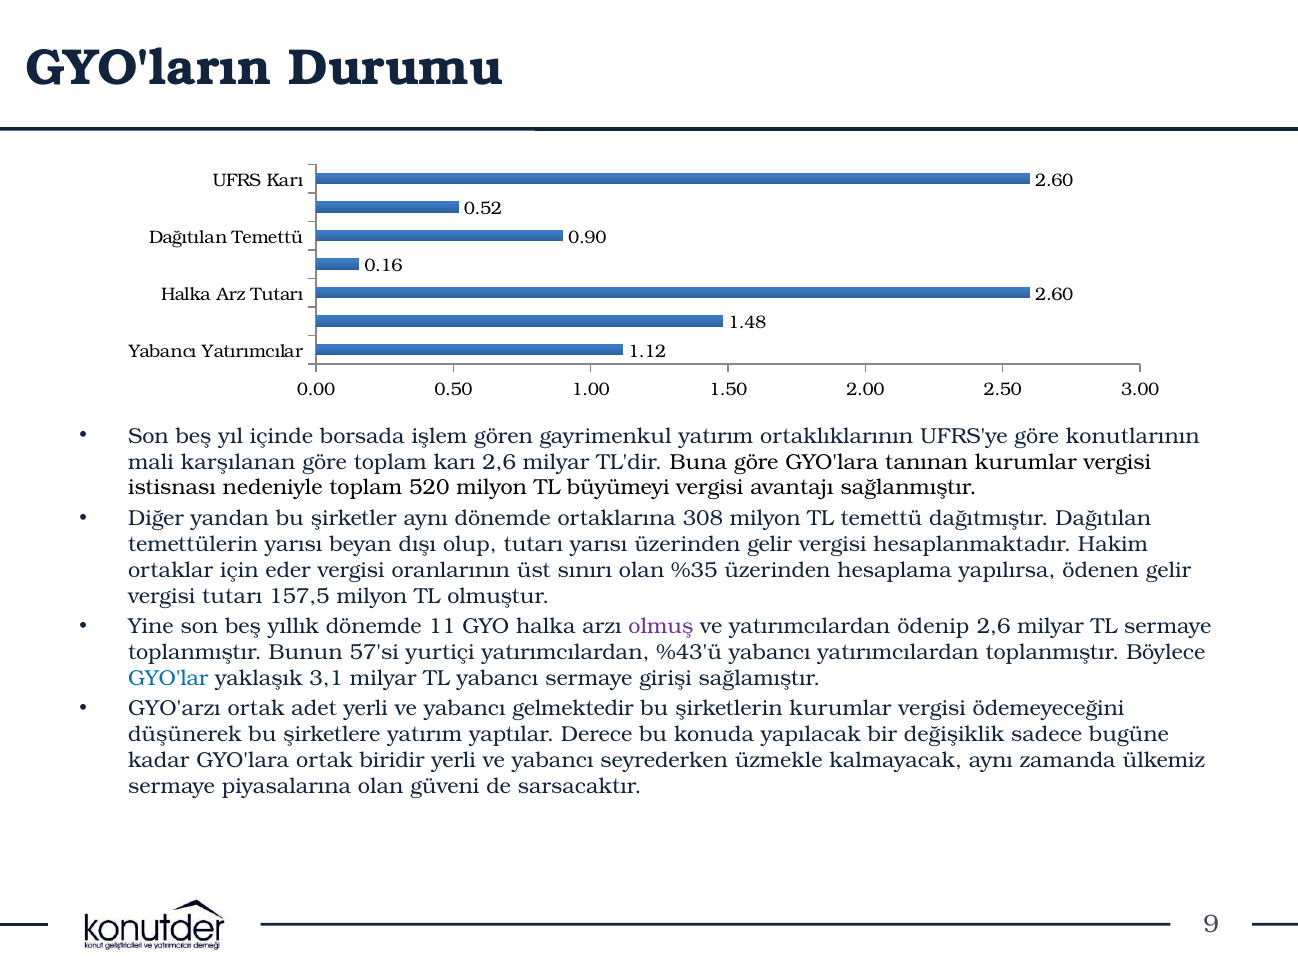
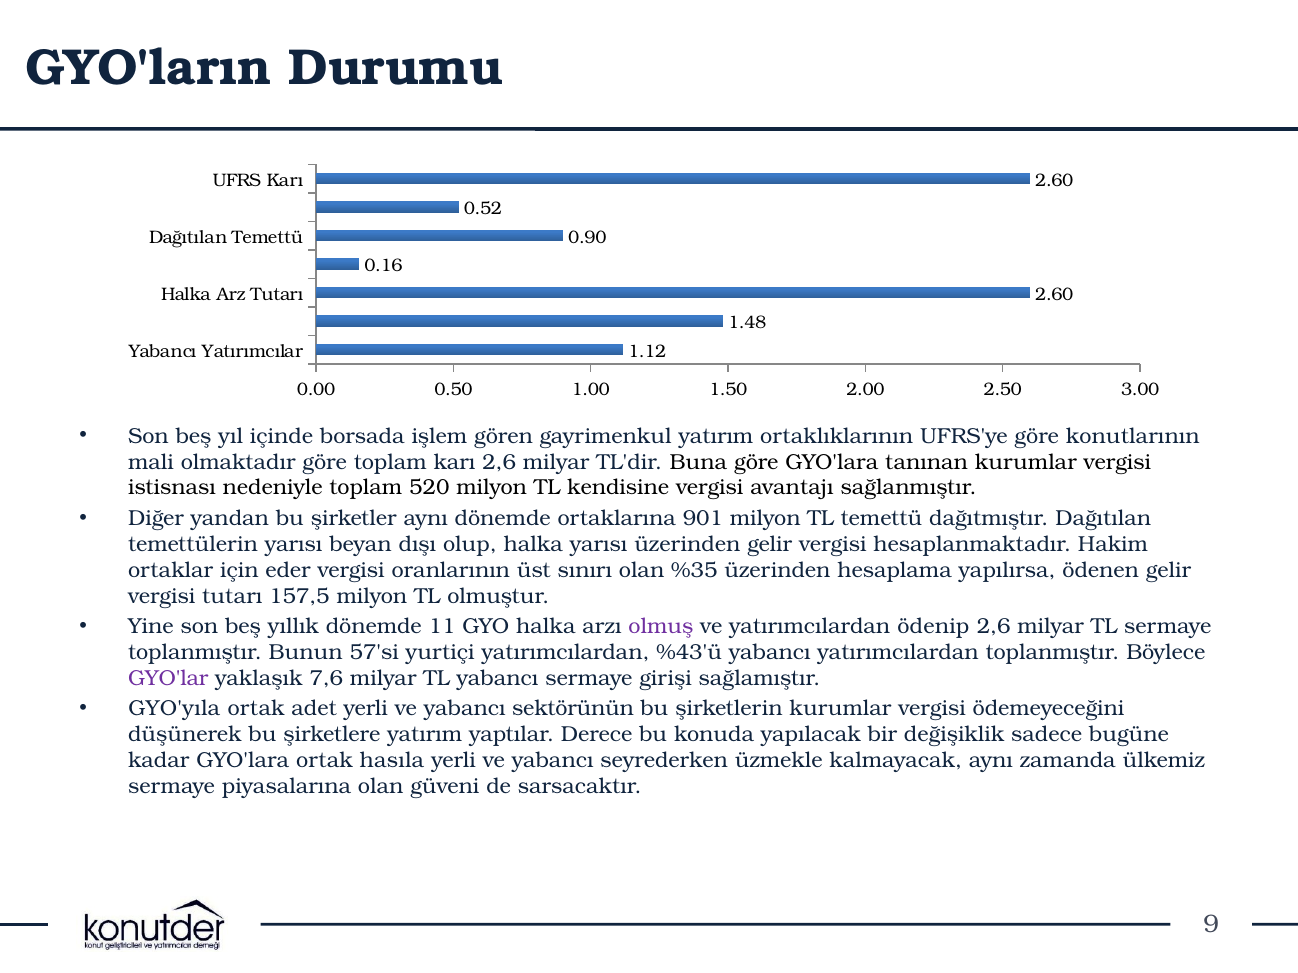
karşılanan: karşılanan -> olmaktadır (238, 462)
büyümeyi: büyümeyi -> kendisine (618, 488)
308: 308 -> 901 (703, 518)
olup tutarı: tutarı -> halka (533, 544)
GYO'lar colour: blue -> purple (168, 679)
3,1: 3,1 -> 7,6 (326, 679)
GYO'arzı: GYO'arzı -> GYO'yıla (174, 709)
gelmektedir: gelmektedir -> sektörünün (573, 709)
biridir: biridir -> hasıla (392, 761)
